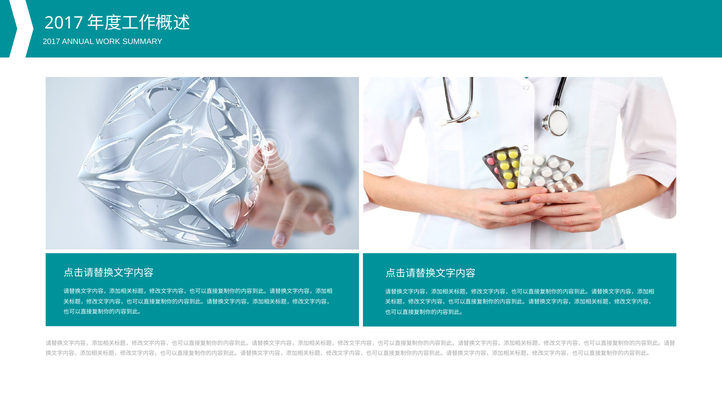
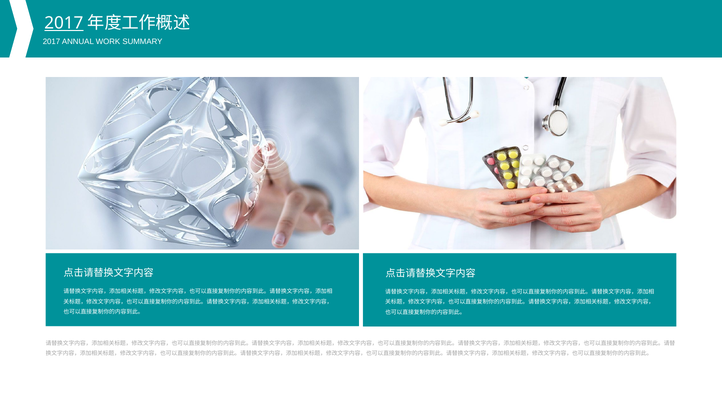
2017 underline: none -> present (64, 23)
